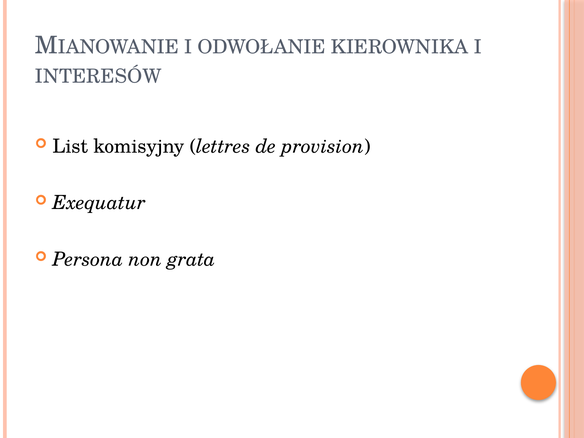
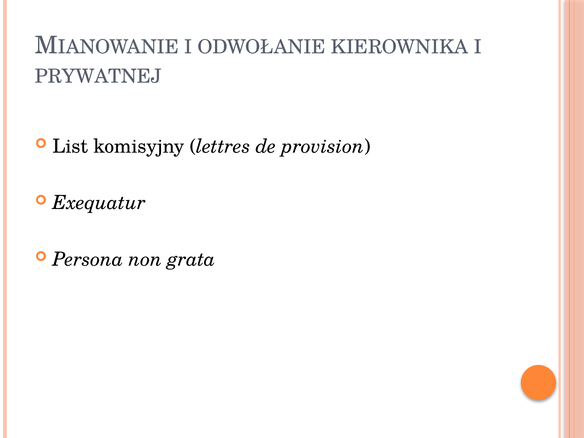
INTERESÓW: INTERESÓW -> PRYWATNEJ (98, 76)
